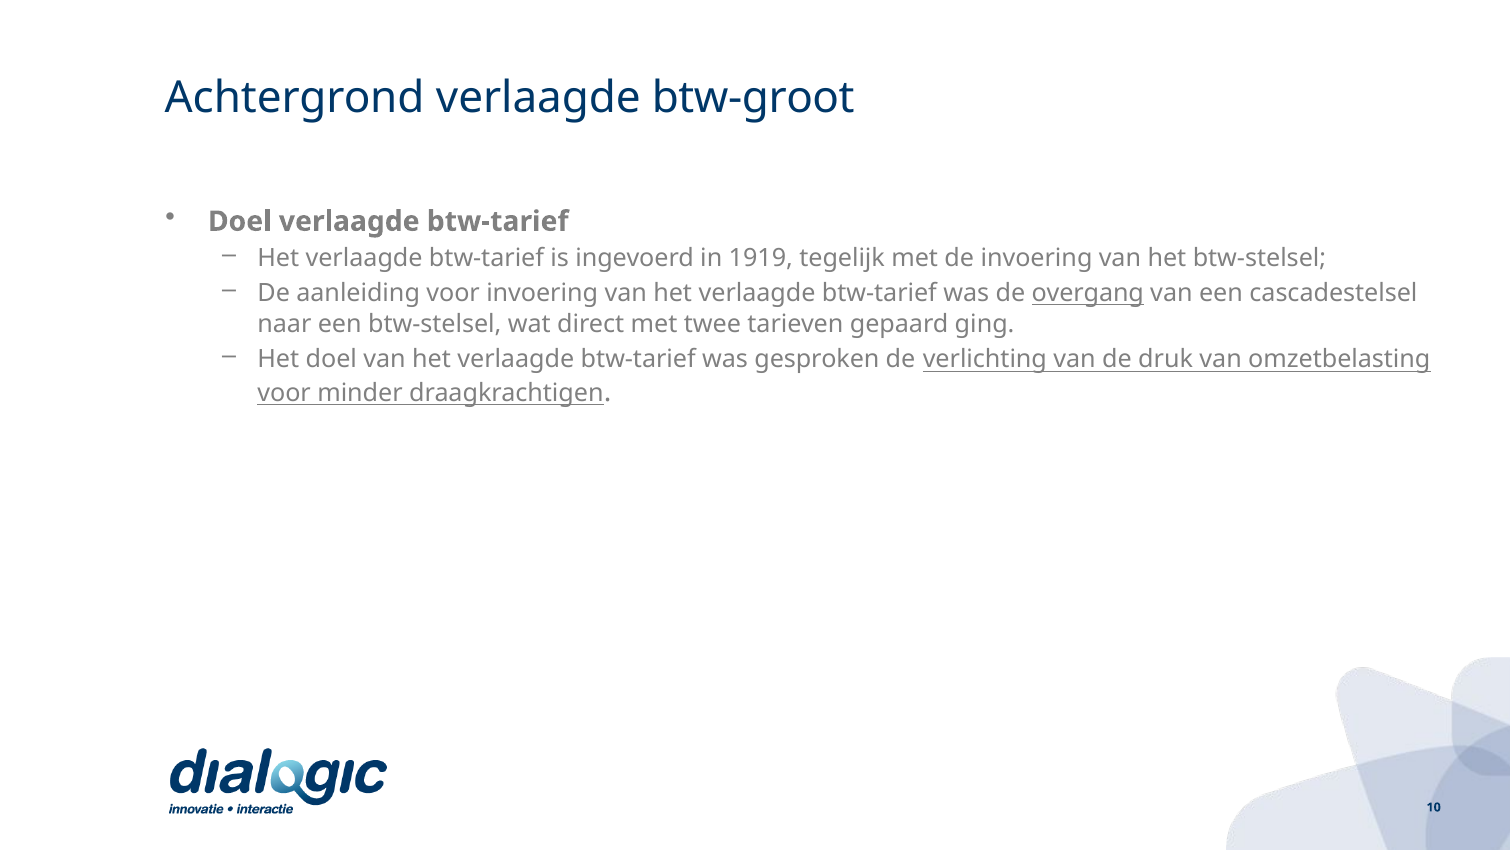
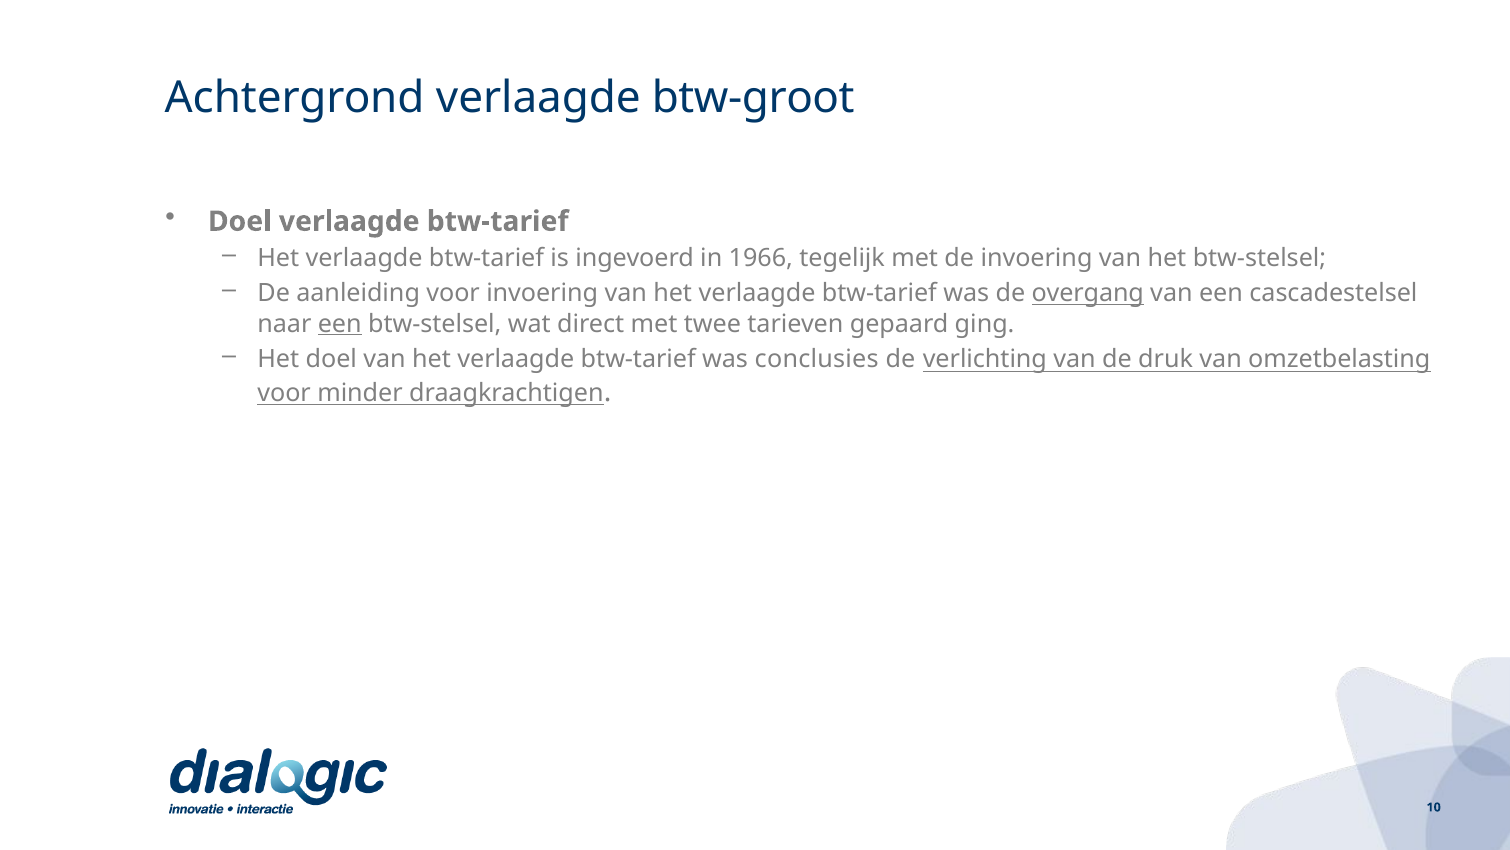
1919: 1919 -> 1966 (761, 258)
een underline: none -> present (340, 324)
gesproken: gesproken -> conclusies (817, 359)
